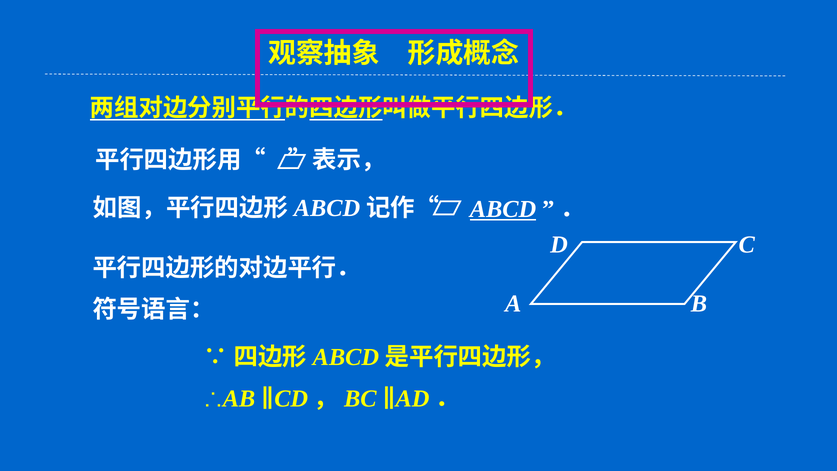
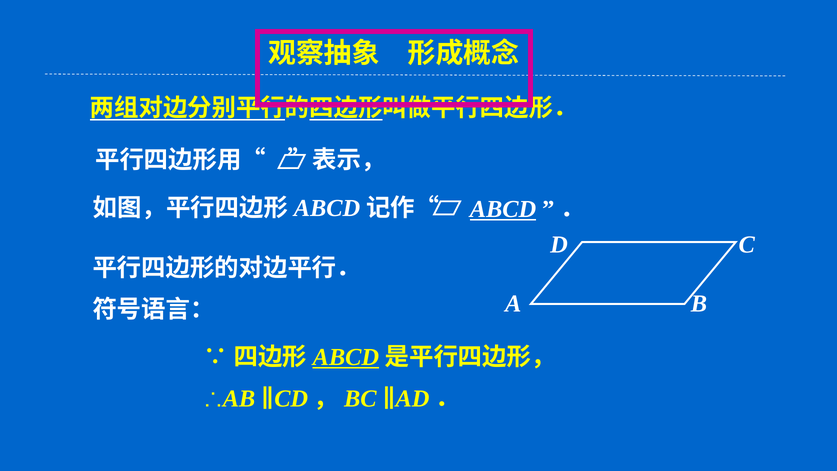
ABCD underline: none -> present (346, 357)
